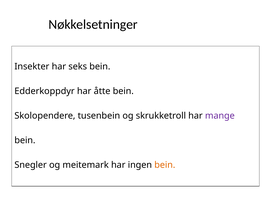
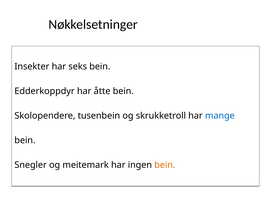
mange colour: purple -> blue (220, 116)
